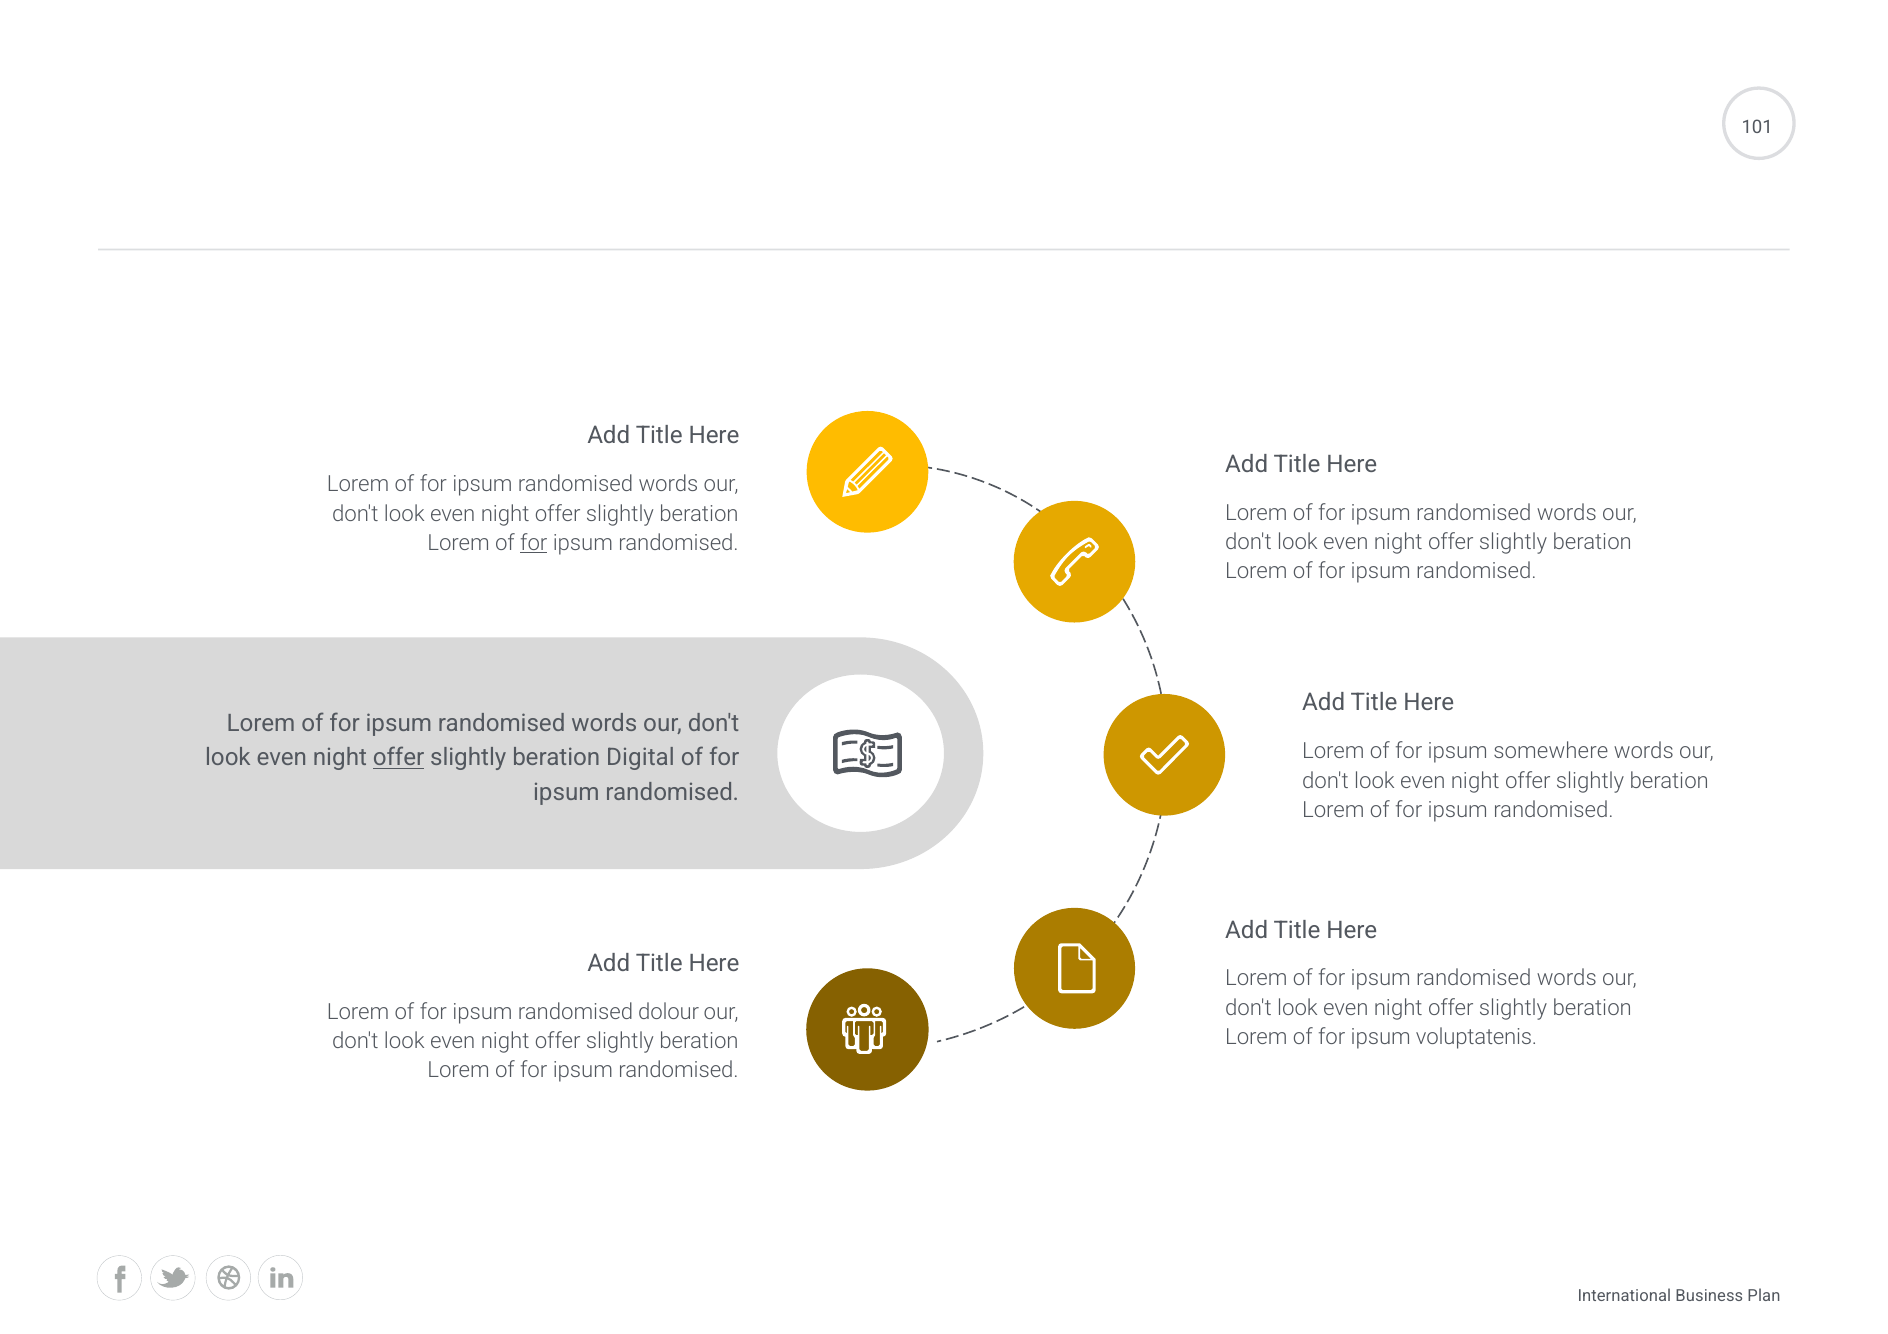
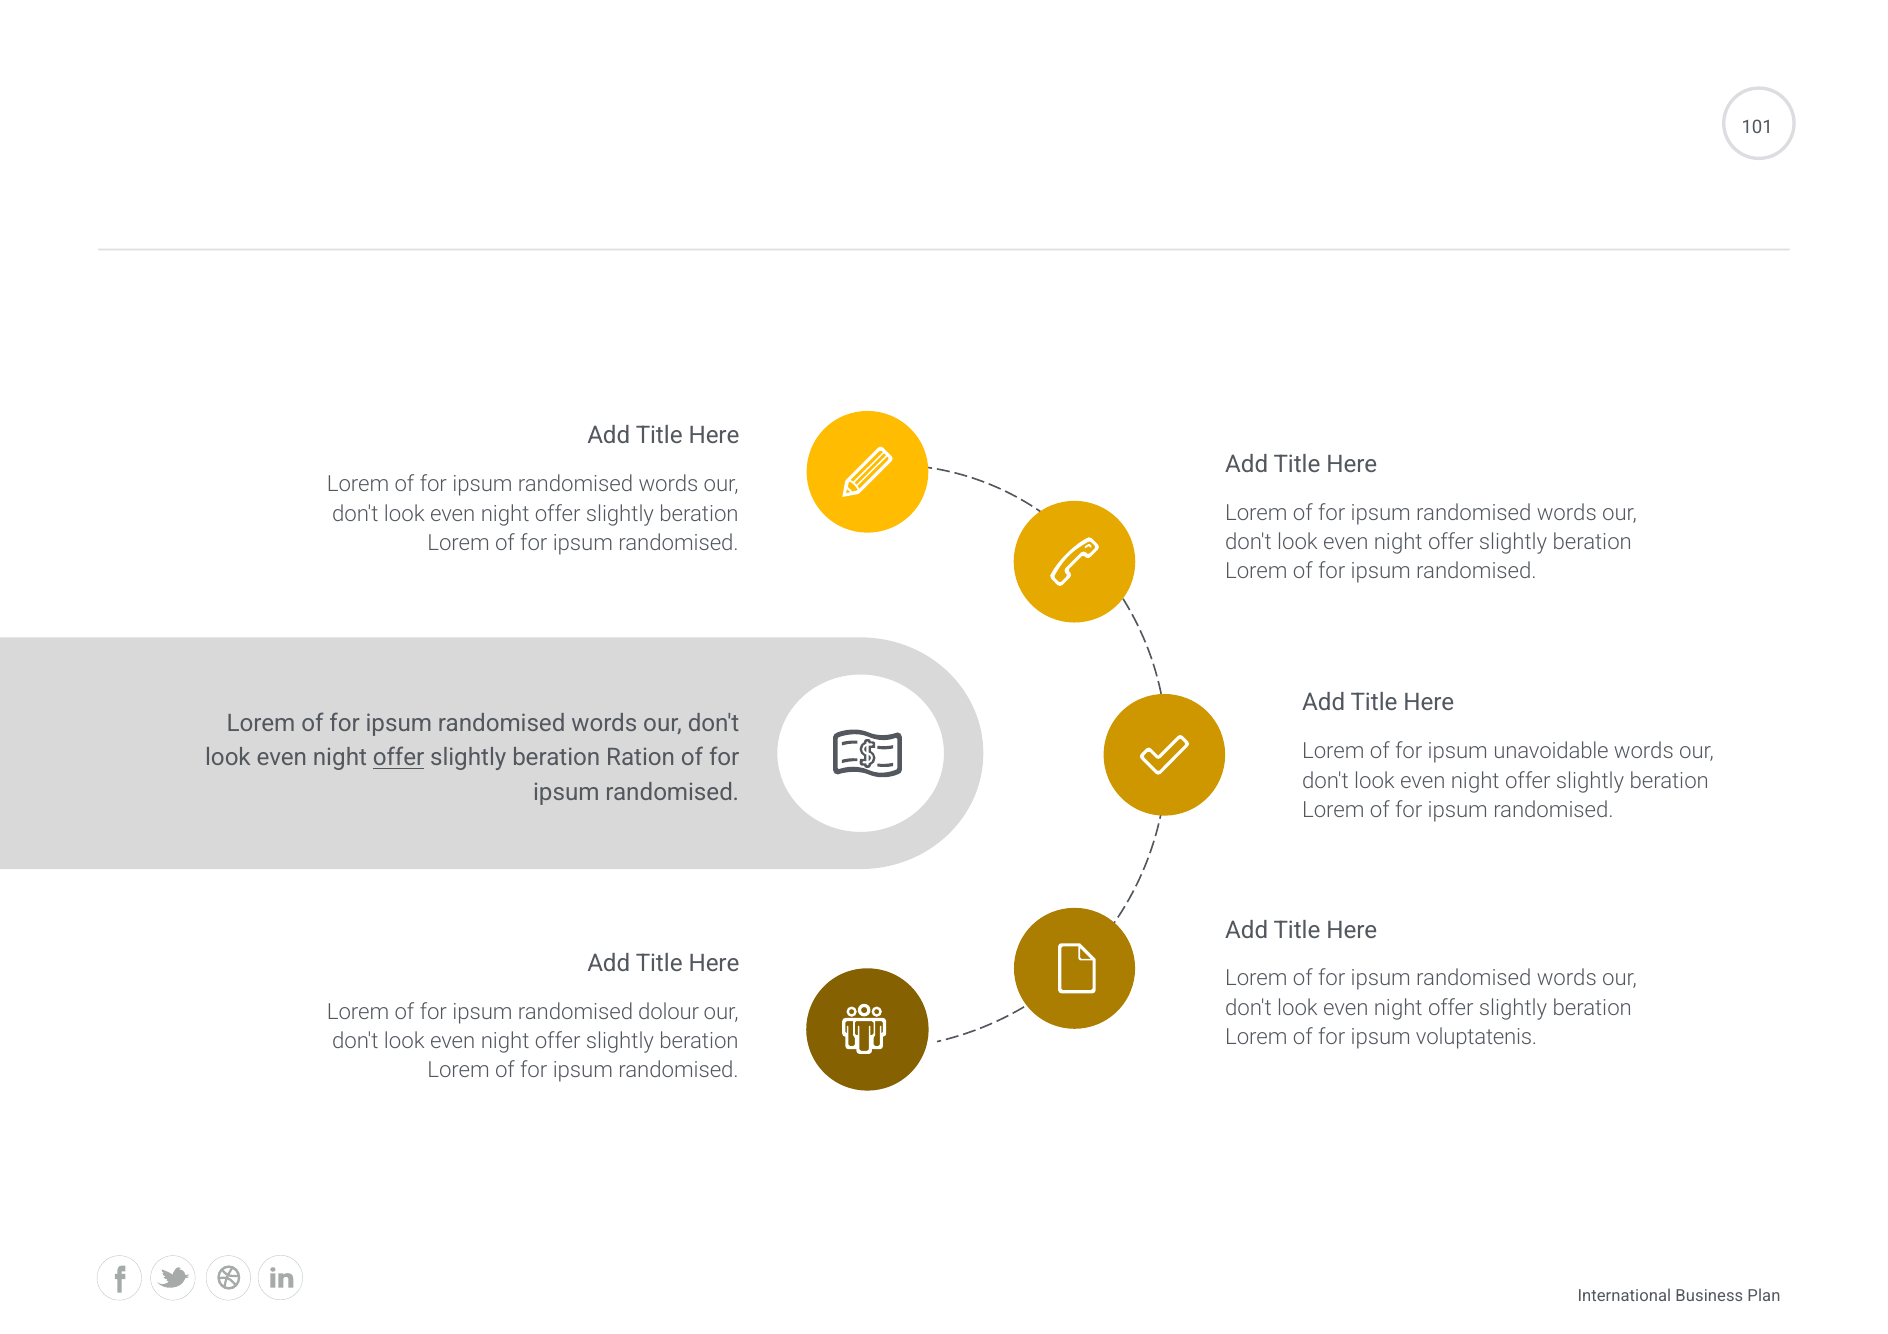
for underline: present -> none (534, 543)
somewhere: somewhere -> unavoidable (1551, 752)
Digital: Digital -> Ration (641, 758)
